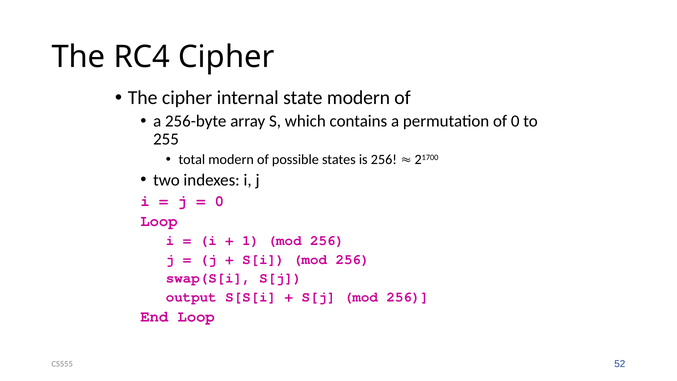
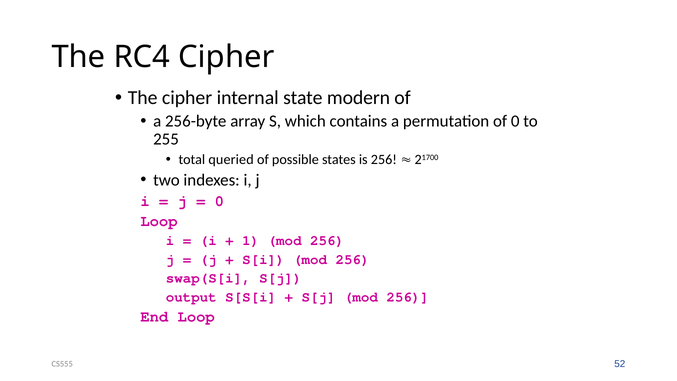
total modern: modern -> queried (231, 160)
